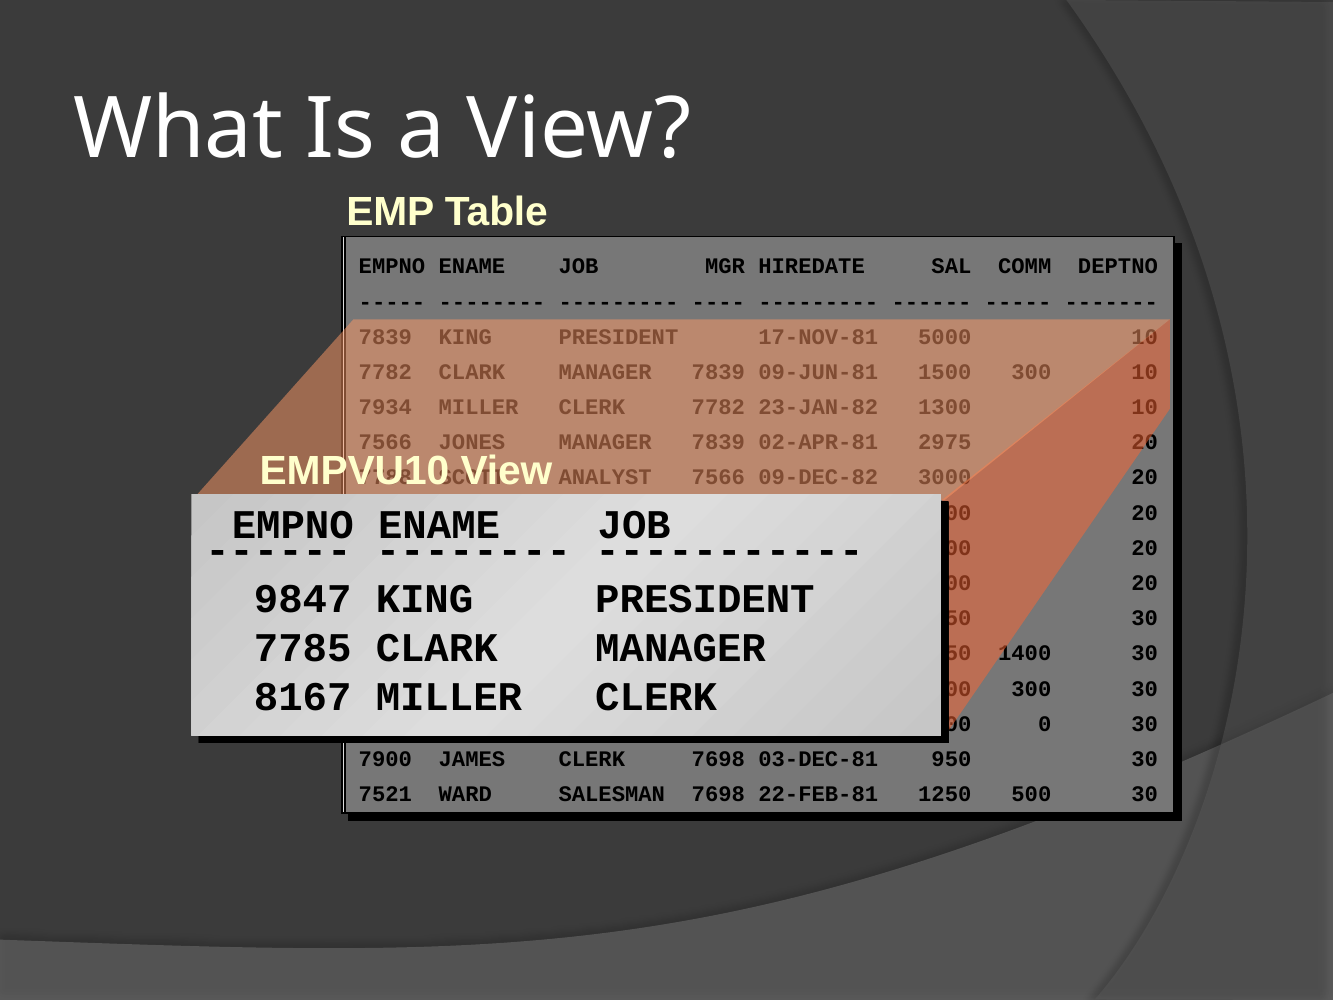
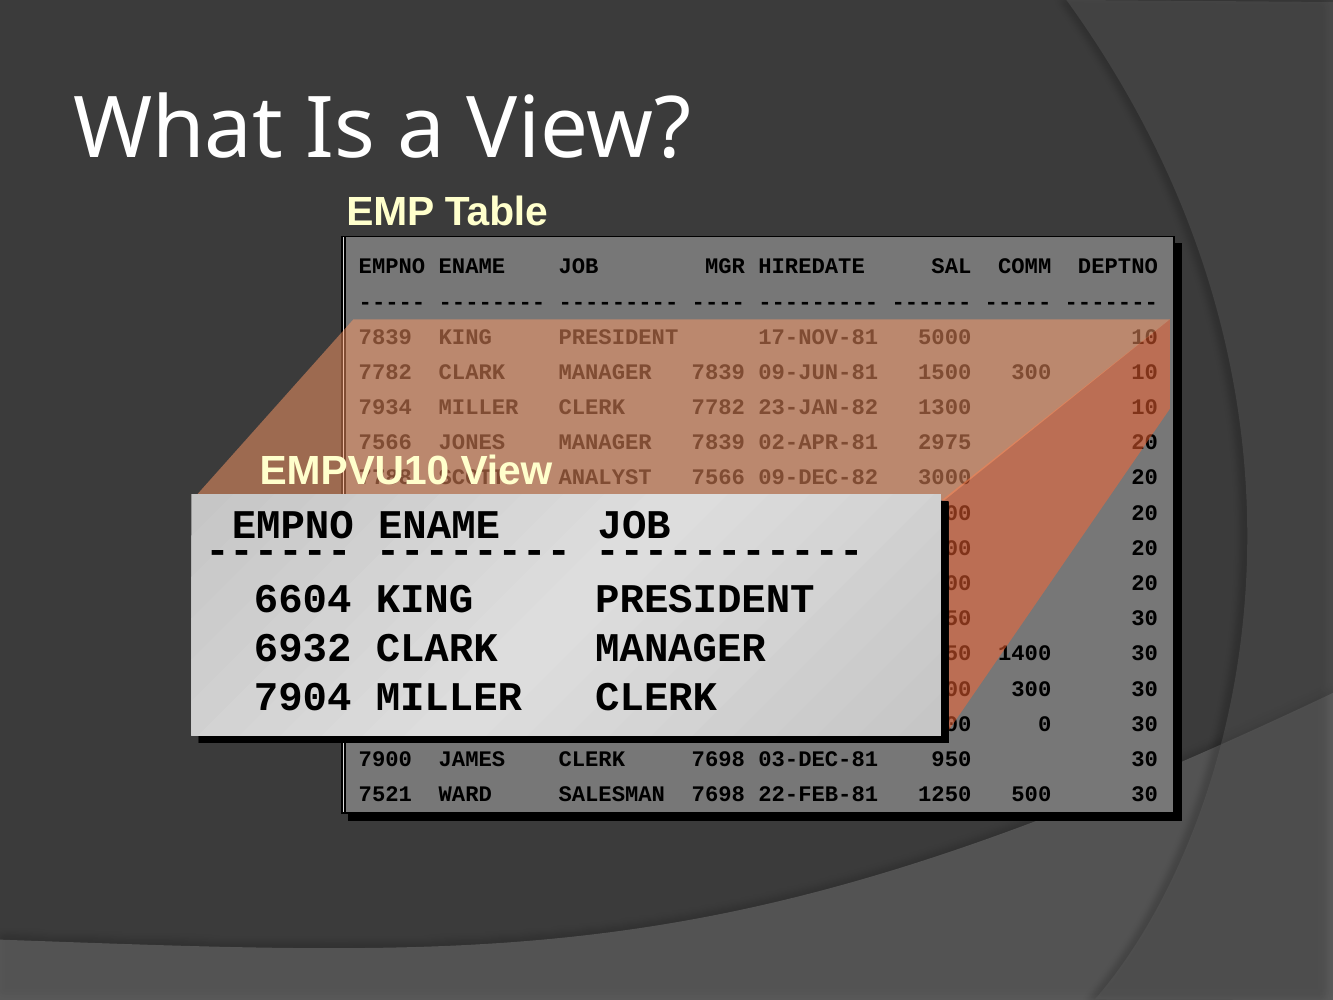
9847: 9847 -> 6604 (303, 599)
7785: 7785 -> 6932 (303, 648)
8167: 8167 -> 7904 (303, 697)
